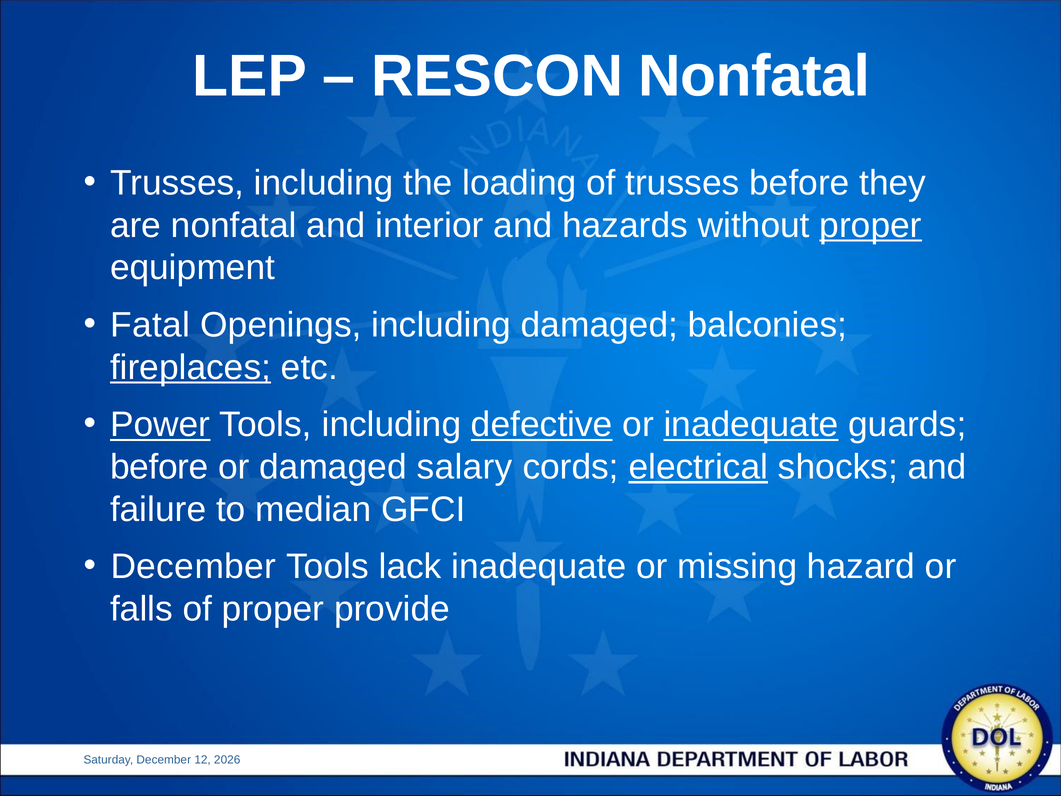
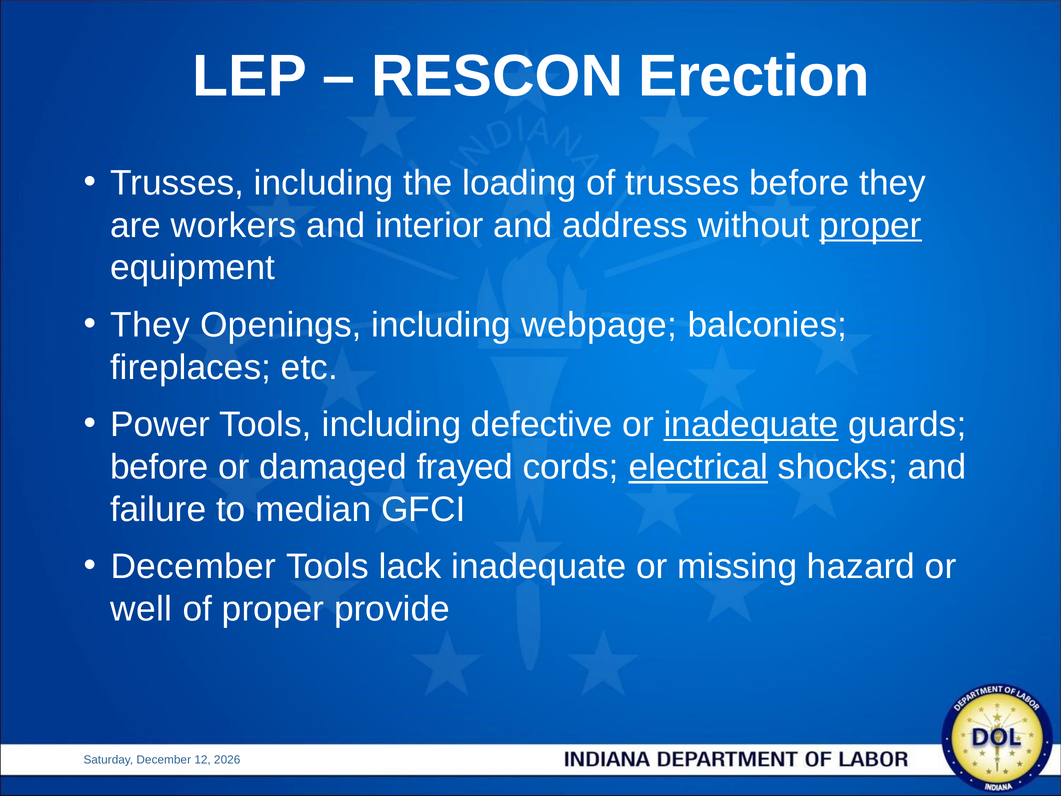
RESCON Nonfatal: Nonfatal -> Erection (754, 76)
are nonfatal: nonfatal -> workers (234, 225)
hazards: hazards -> address (625, 225)
Fatal: Fatal -> They (150, 325)
including damaged: damaged -> webpage (599, 325)
fireplaces underline: present -> none (191, 367)
Power underline: present -> none (160, 425)
defective underline: present -> none (542, 425)
salary: salary -> frayed (465, 467)
falls: falls -> well (141, 609)
